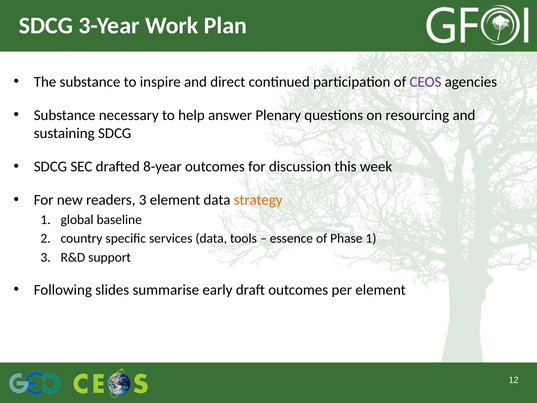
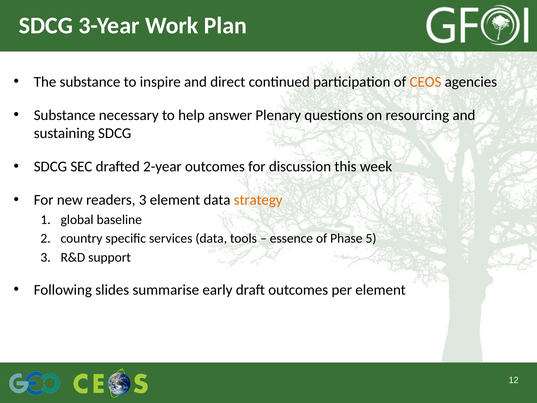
CEOS colour: purple -> orange (425, 82)
8-year: 8-year -> 2-year (162, 166)
Phase 1: 1 -> 5 (371, 238)
